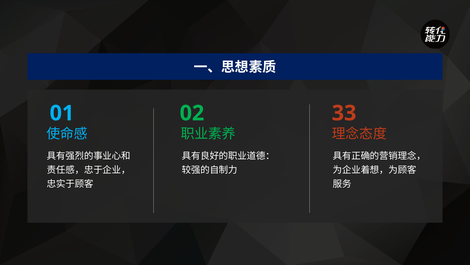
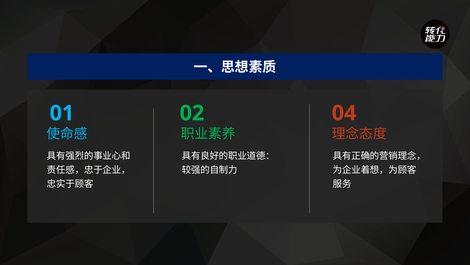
33: 33 -> 04 (344, 113)
